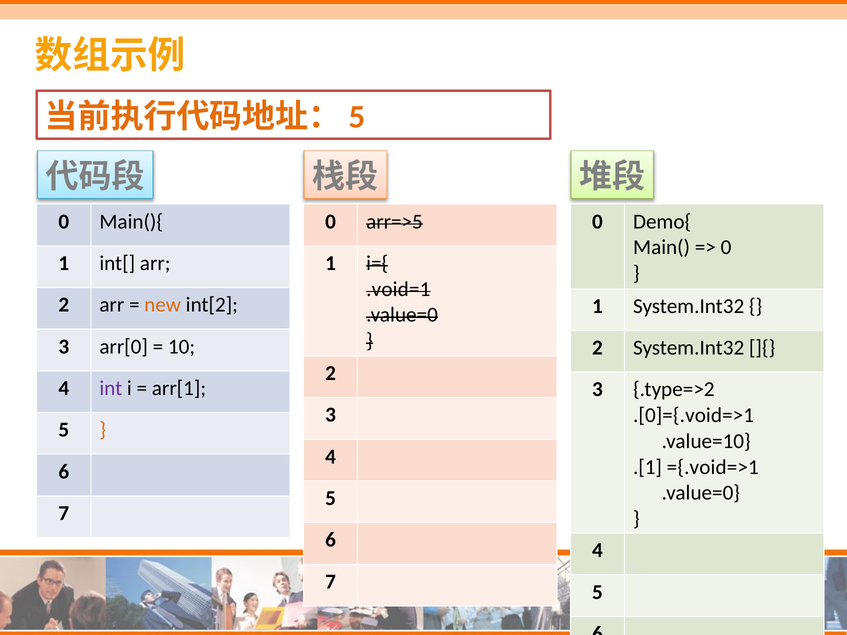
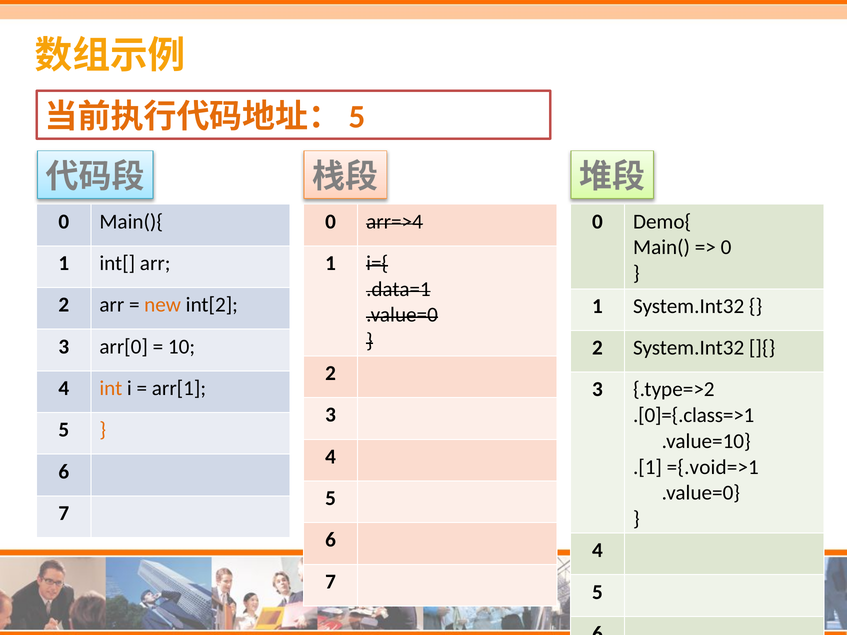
arr=>5: arr=>5 -> arr=>4 (395, 222)
.void=1: .void=1 -> .data=1 (398, 289)
int colour: purple -> orange (111, 388)
.[0]={.void=>1: .[0]={.void=>1 -> .[0]={.class=>1 (694, 416)
